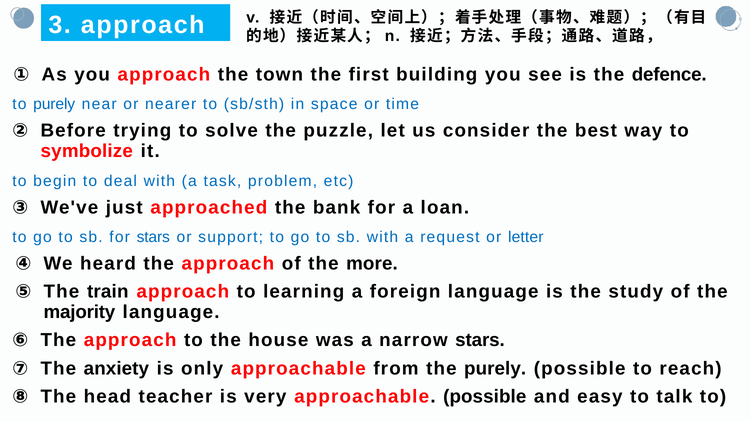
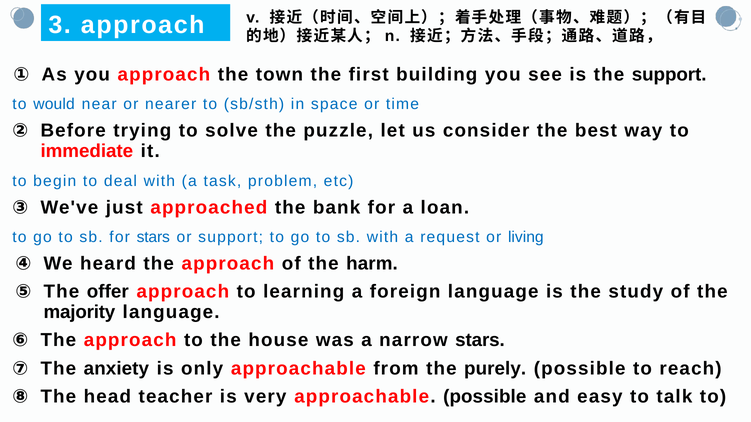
the defence: defence -> support (669, 75)
to purely: purely -> would (54, 104)
symbolize: symbolize -> immediate (87, 151)
letter: letter -> living (526, 237)
more: more -> harm (372, 264)
train: train -> offer (108, 292)
